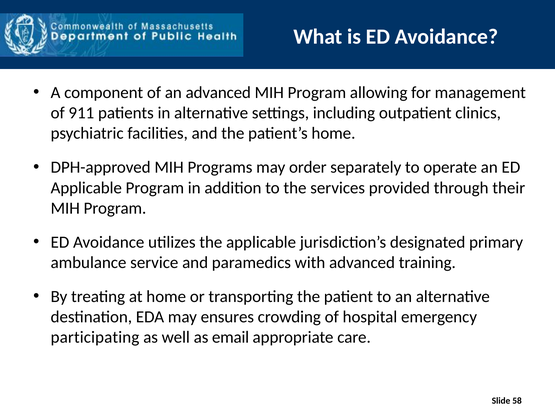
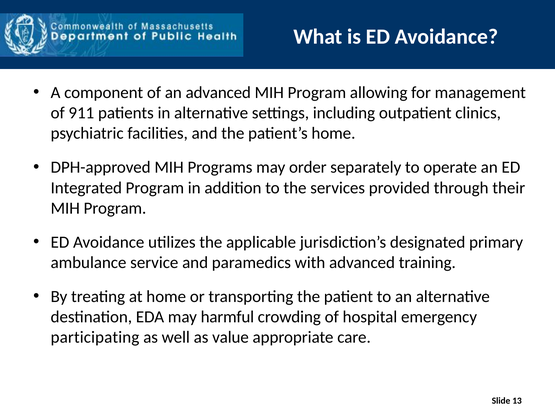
Applicable: Applicable -> Integrated (86, 187)
ensures: ensures -> harmful (227, 316)
email: email -> value (230, 337)
58: 58 -> 13 (517, 400)
